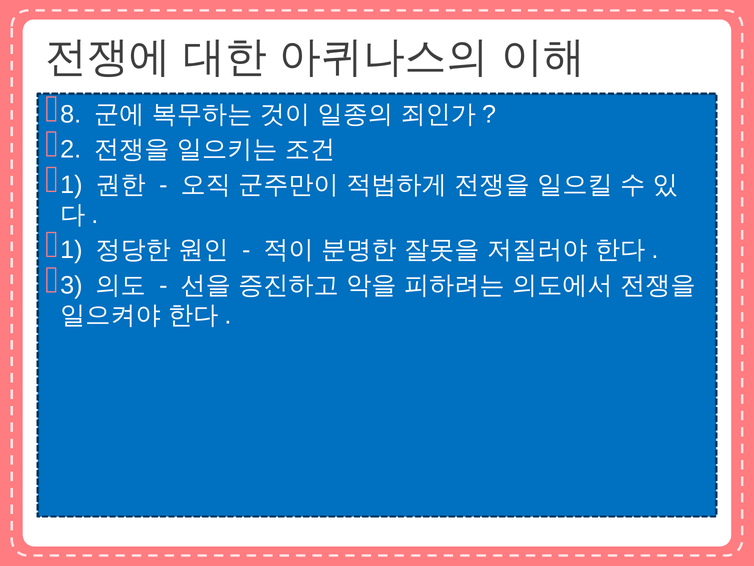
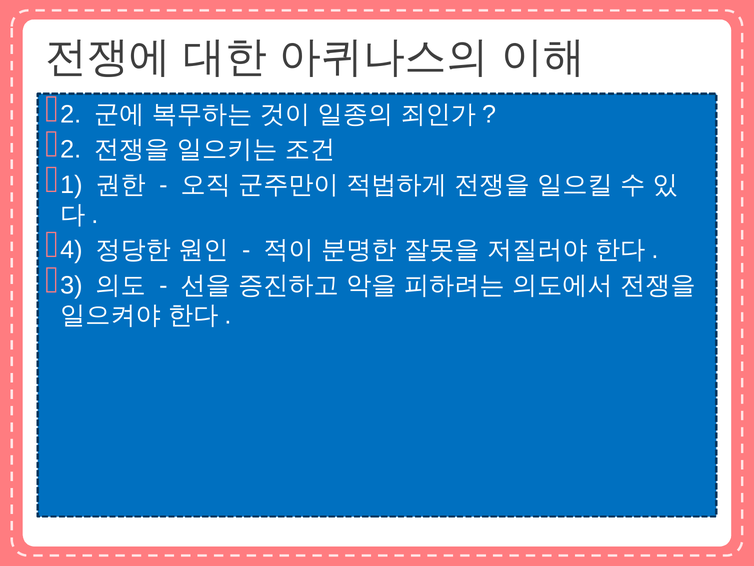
8: 8 -> 2 (71, 114)
1: 1 -> 4 (71, 250)
